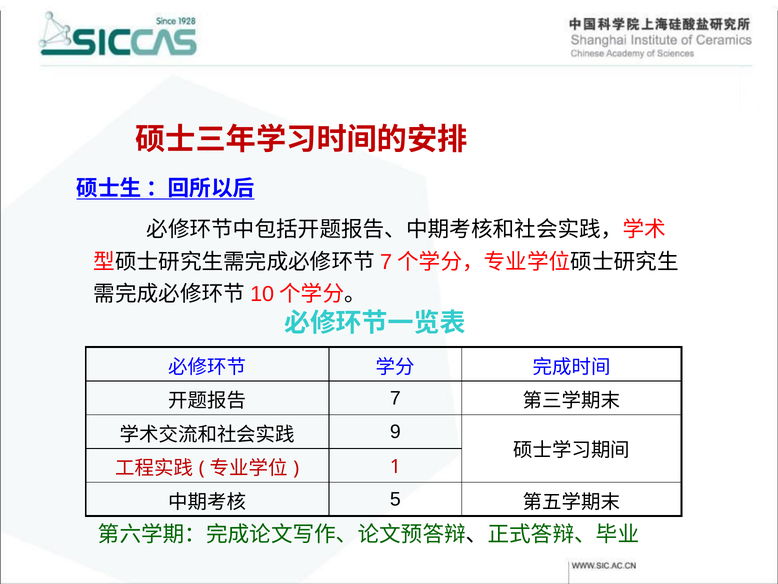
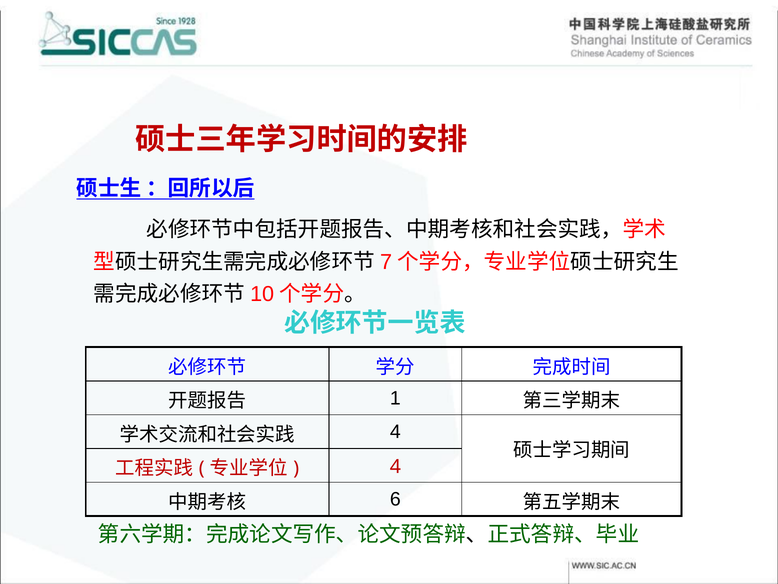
7: 7 -> 1 (395, 398)
9: 9 -> 4 (395, 432)
1: 1 -> 4 (395, 466)
5: 5 -> 6 (395, 499)
